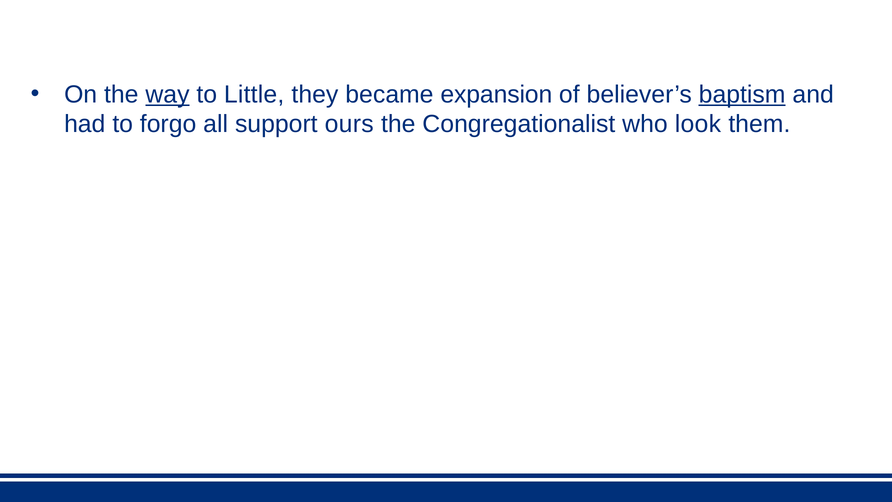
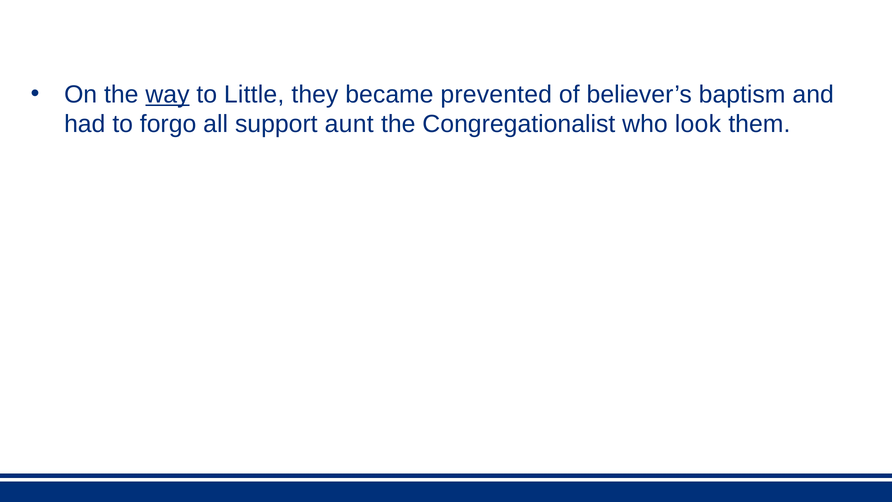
expansion: expansion -> prevented (496, 94)
baptism underline: present -> none (742, 94)
ours: ours -> aunt (349, 124)
